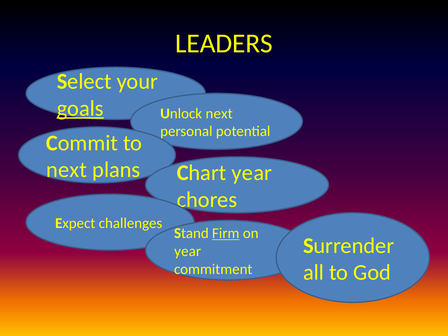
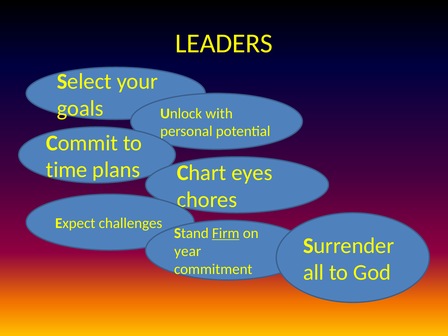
goals underline: present -> none (80, 108)
Unlock next: next -> with (219, 113)
next: next -> time (67, 170)
Chart year: year -> eyes (252, 173)
